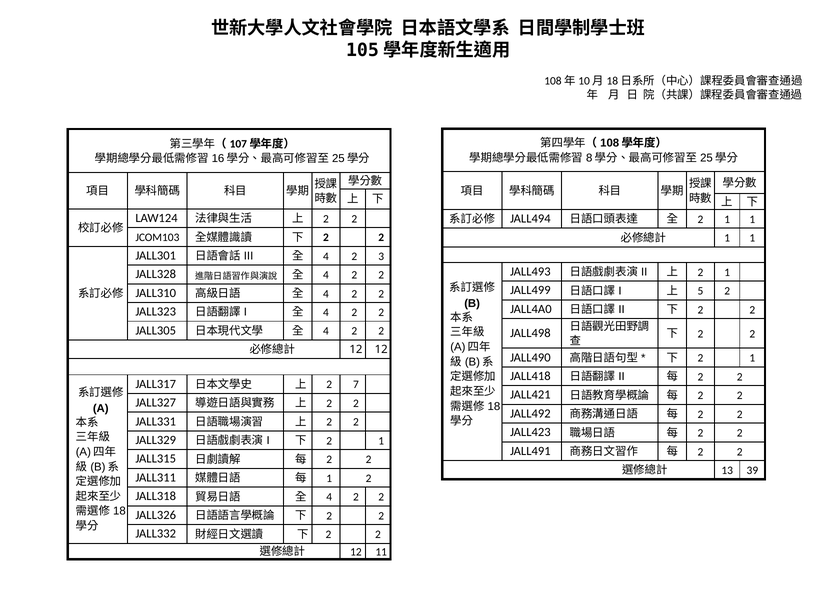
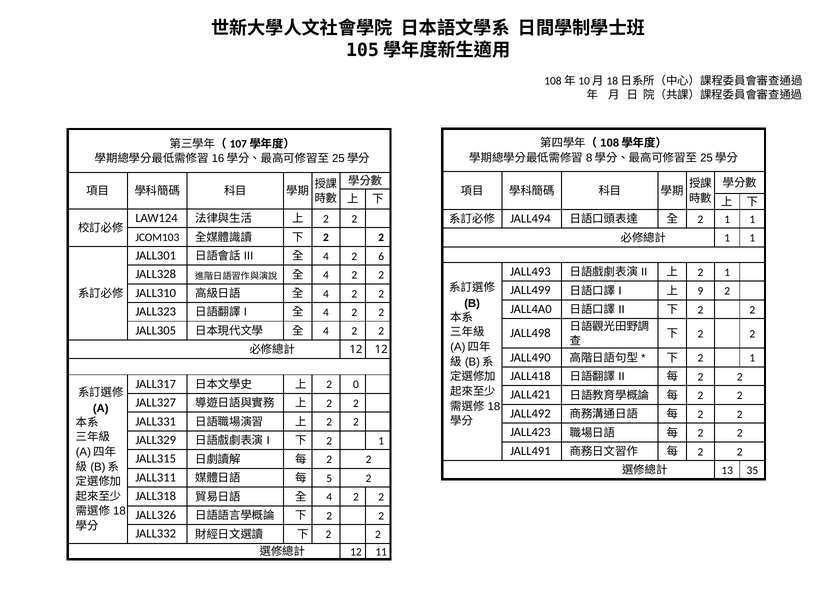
3: 3 -> 6 (381, 256)
5: 5 -> 9 (700, 291)
7: 7 -> 0 (356, 385)
39: 39 -> 35 (752, 470)
1: 1 -> 5 (329, 478)
